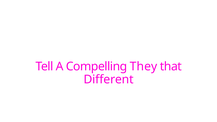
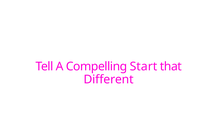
They: They -> Start (144, 66)
